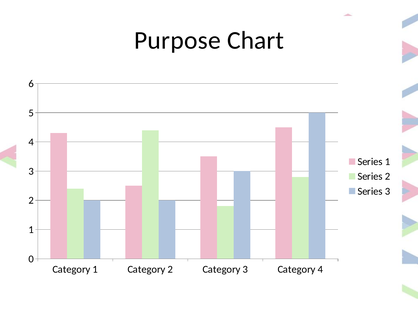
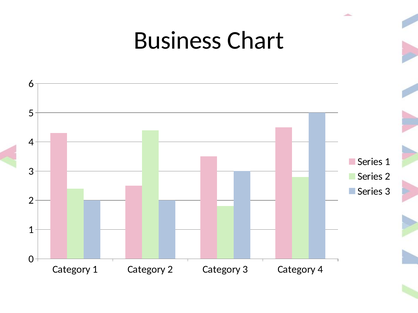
Purpose: Purpose -> Business (178, 40)
